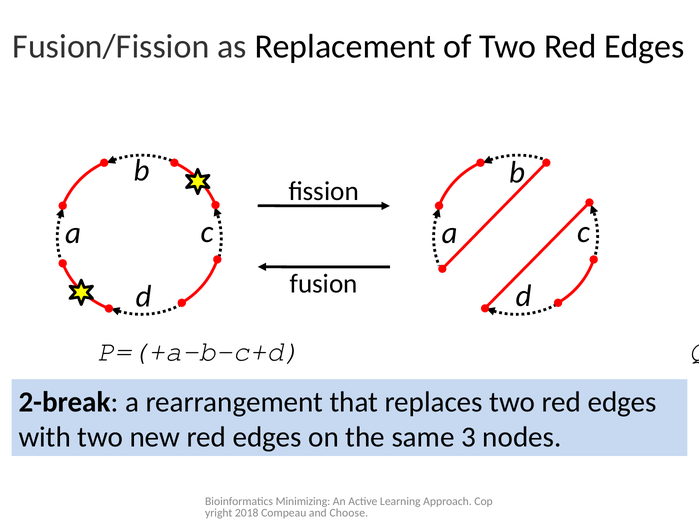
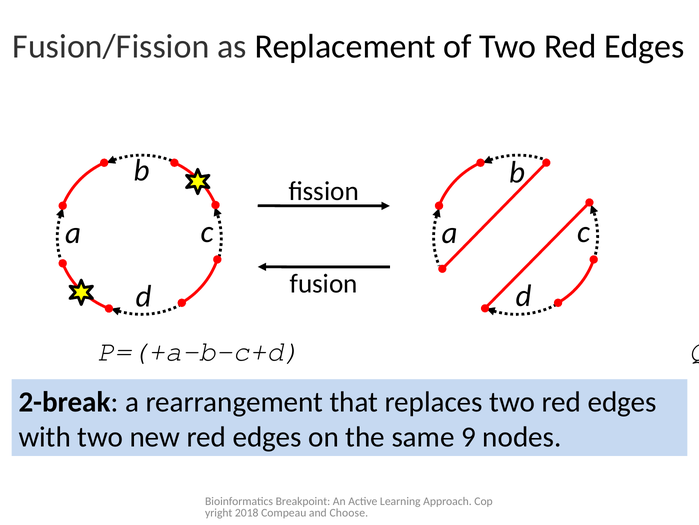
3: 3 -> 9 (468, 436)
Minimizing: Minimizing -> Breakpoint (303, 501)
